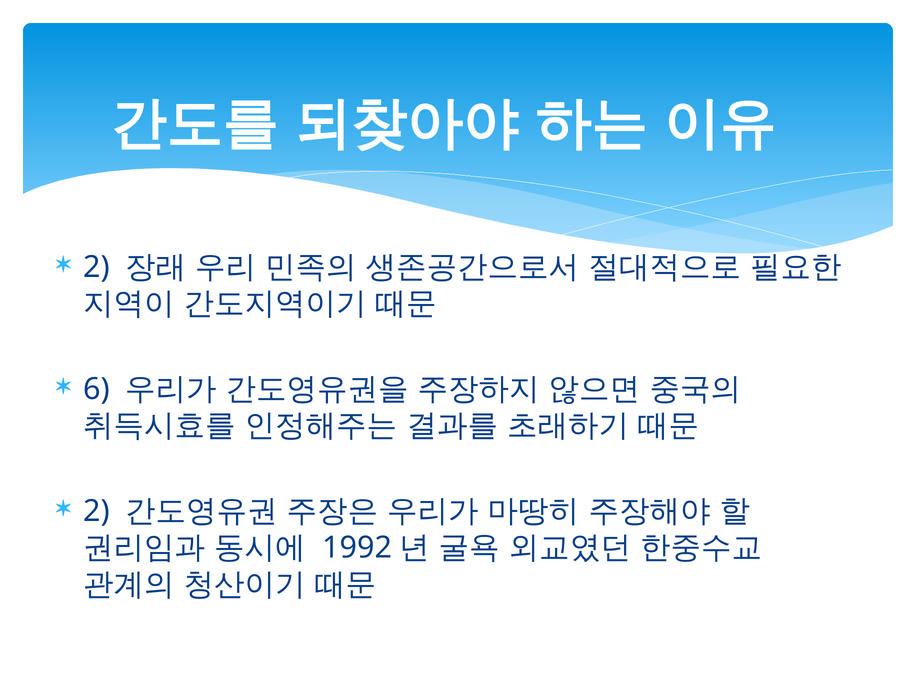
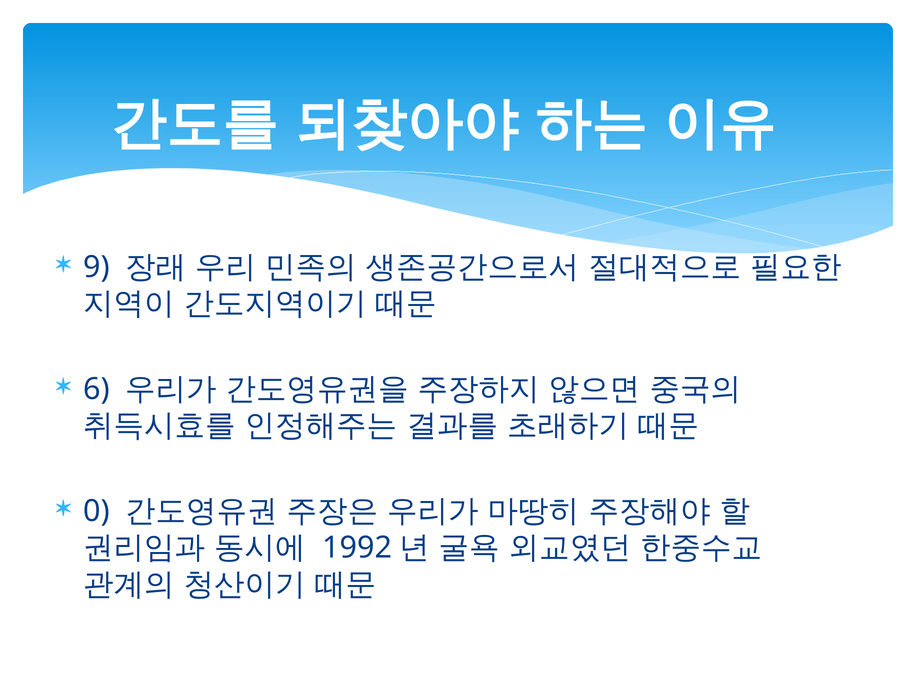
2: 2 -> 9 (97, 267)
2: 2 -> 0 (97, 511)
